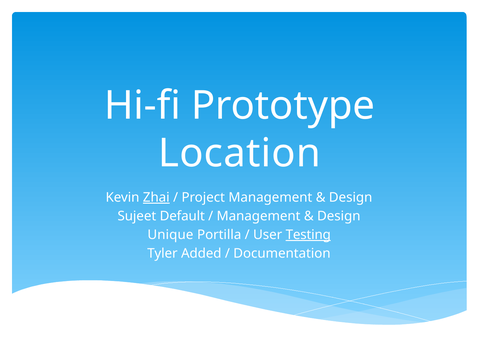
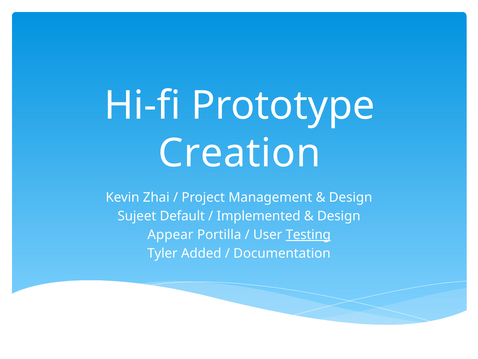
Location: Location -> Creation (239, 153)
Zhai underline: present -> none (156, 197)
Management: Management -> Implemented (259, 216)
Unique: Unique -> Appear (170, 234)
